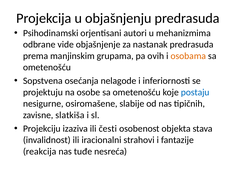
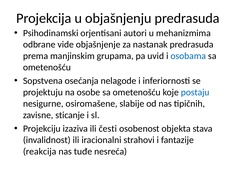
ovih: ovih -> uvid (156, 56)
osobama colour: orange -> blue (188, 56)
slatkiša: slatkiša -> sticanje (70, 115)
